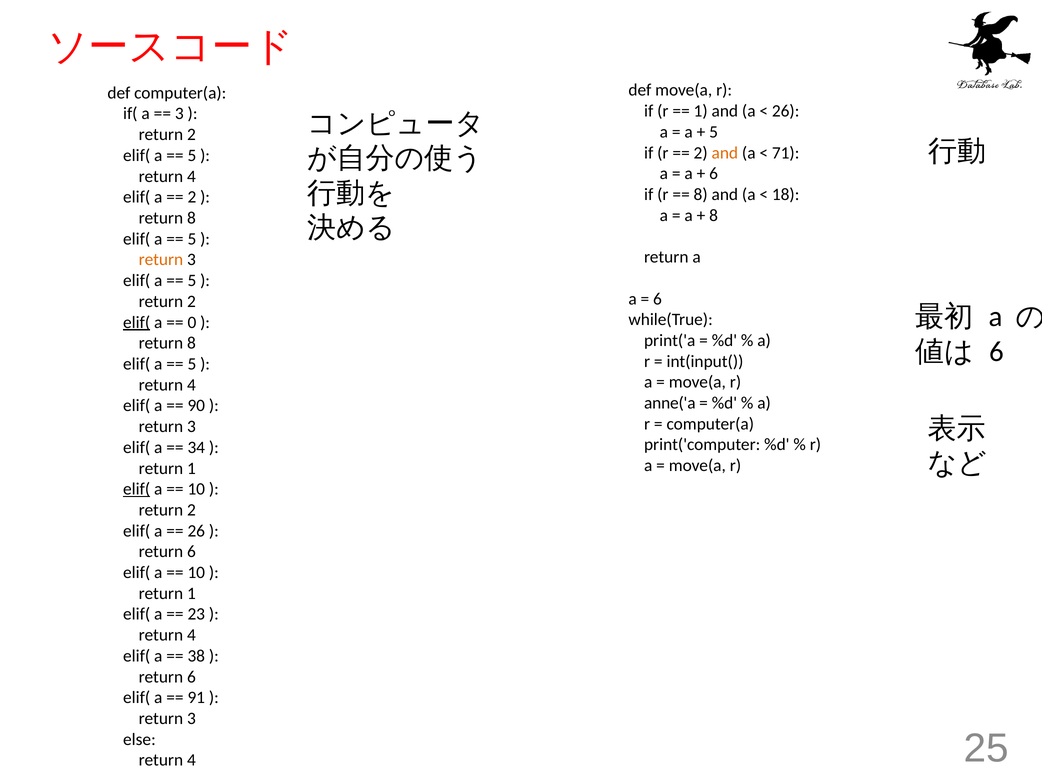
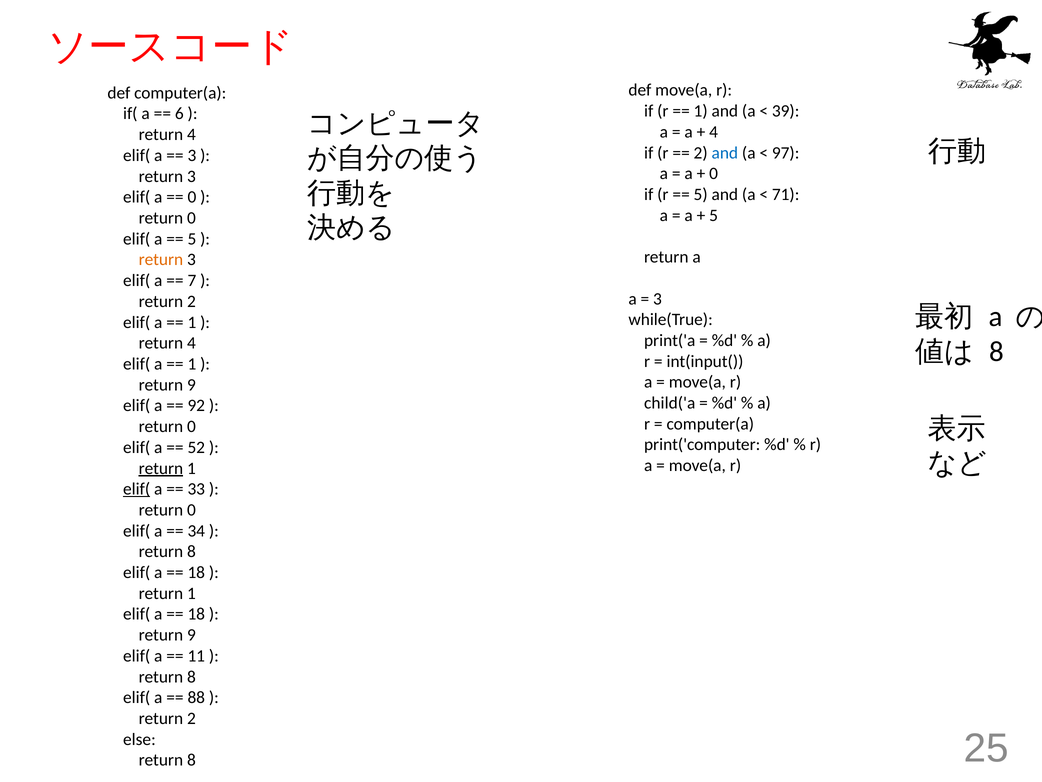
26: 26 -> 39 (786, 111)
3: 3 -> 6 (179, 114)
5: 5 -> 4 (714, 132)
2: 2 -> 4 (191, 135)
and colour: orange -> blue (725, 153)
71: 71 -> 97 (786, 153)
5: 5 -> 3 (192, 155)
6: 6 -> 0 (714, 174)
4: 4 -> 3 (191, 176)
8: 8 -> 5 (701, 194)
18: 18 -> 71 (786, 194)
2: 2 -> 0 (192, 197)
8: 8 -> 5 (714, 215)
8: 8 -> 0 (191, 218)
5: 5 -> 7 (192, 280)
6: 6 -> 3 (657, 299)
elif( underline: present -> none (137, 322)
0: 0 -> 1 (192, 322)
8: 8 -> 4 (191, 343)
6: 6 -> 8 (997, 351)
5: 5 -> 1 (192, 364)
4: 4 -> 9 (191, 385)
anne('a: anne('a -> child('a (670, 403)
90: 90 -> 92 (196, 405)
3: 3 -> 0 (191, 426)
34: 34 -> 52 (196, 447)
return underline: none -> present (161, 468)
10: 10 -> 33 (196, 489)
2: 2 -> 0 (191, 510)
26: 26 -> 34 (196, 530)
6: 6 -> 8 (191, 551)
10: 10 -> 18 (196, 572)
23: 23 -> 18 (196, 614)
4: 4 -> 9 (191, 635)
38: 38 -> 11 (196, 656)
6: 6 -> 8 (191, 676)
91: 91 -> 88 (196, 697)
3: 3 -> 2 (191, 718)
4: 4 -> 8 (191, 760)
